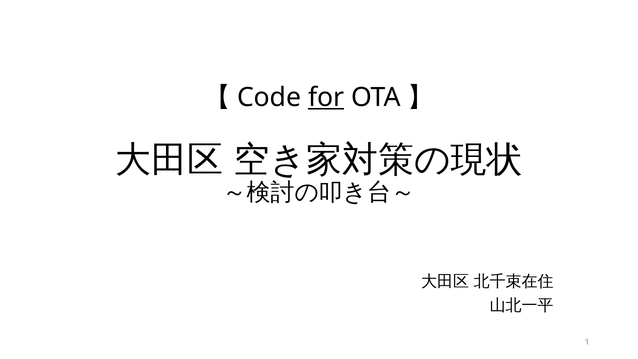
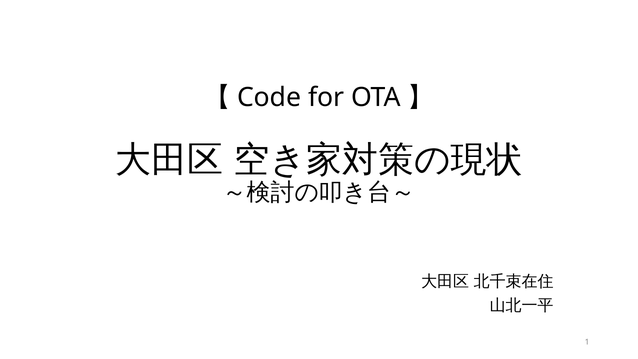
for underline: present -> none (326, 97)
